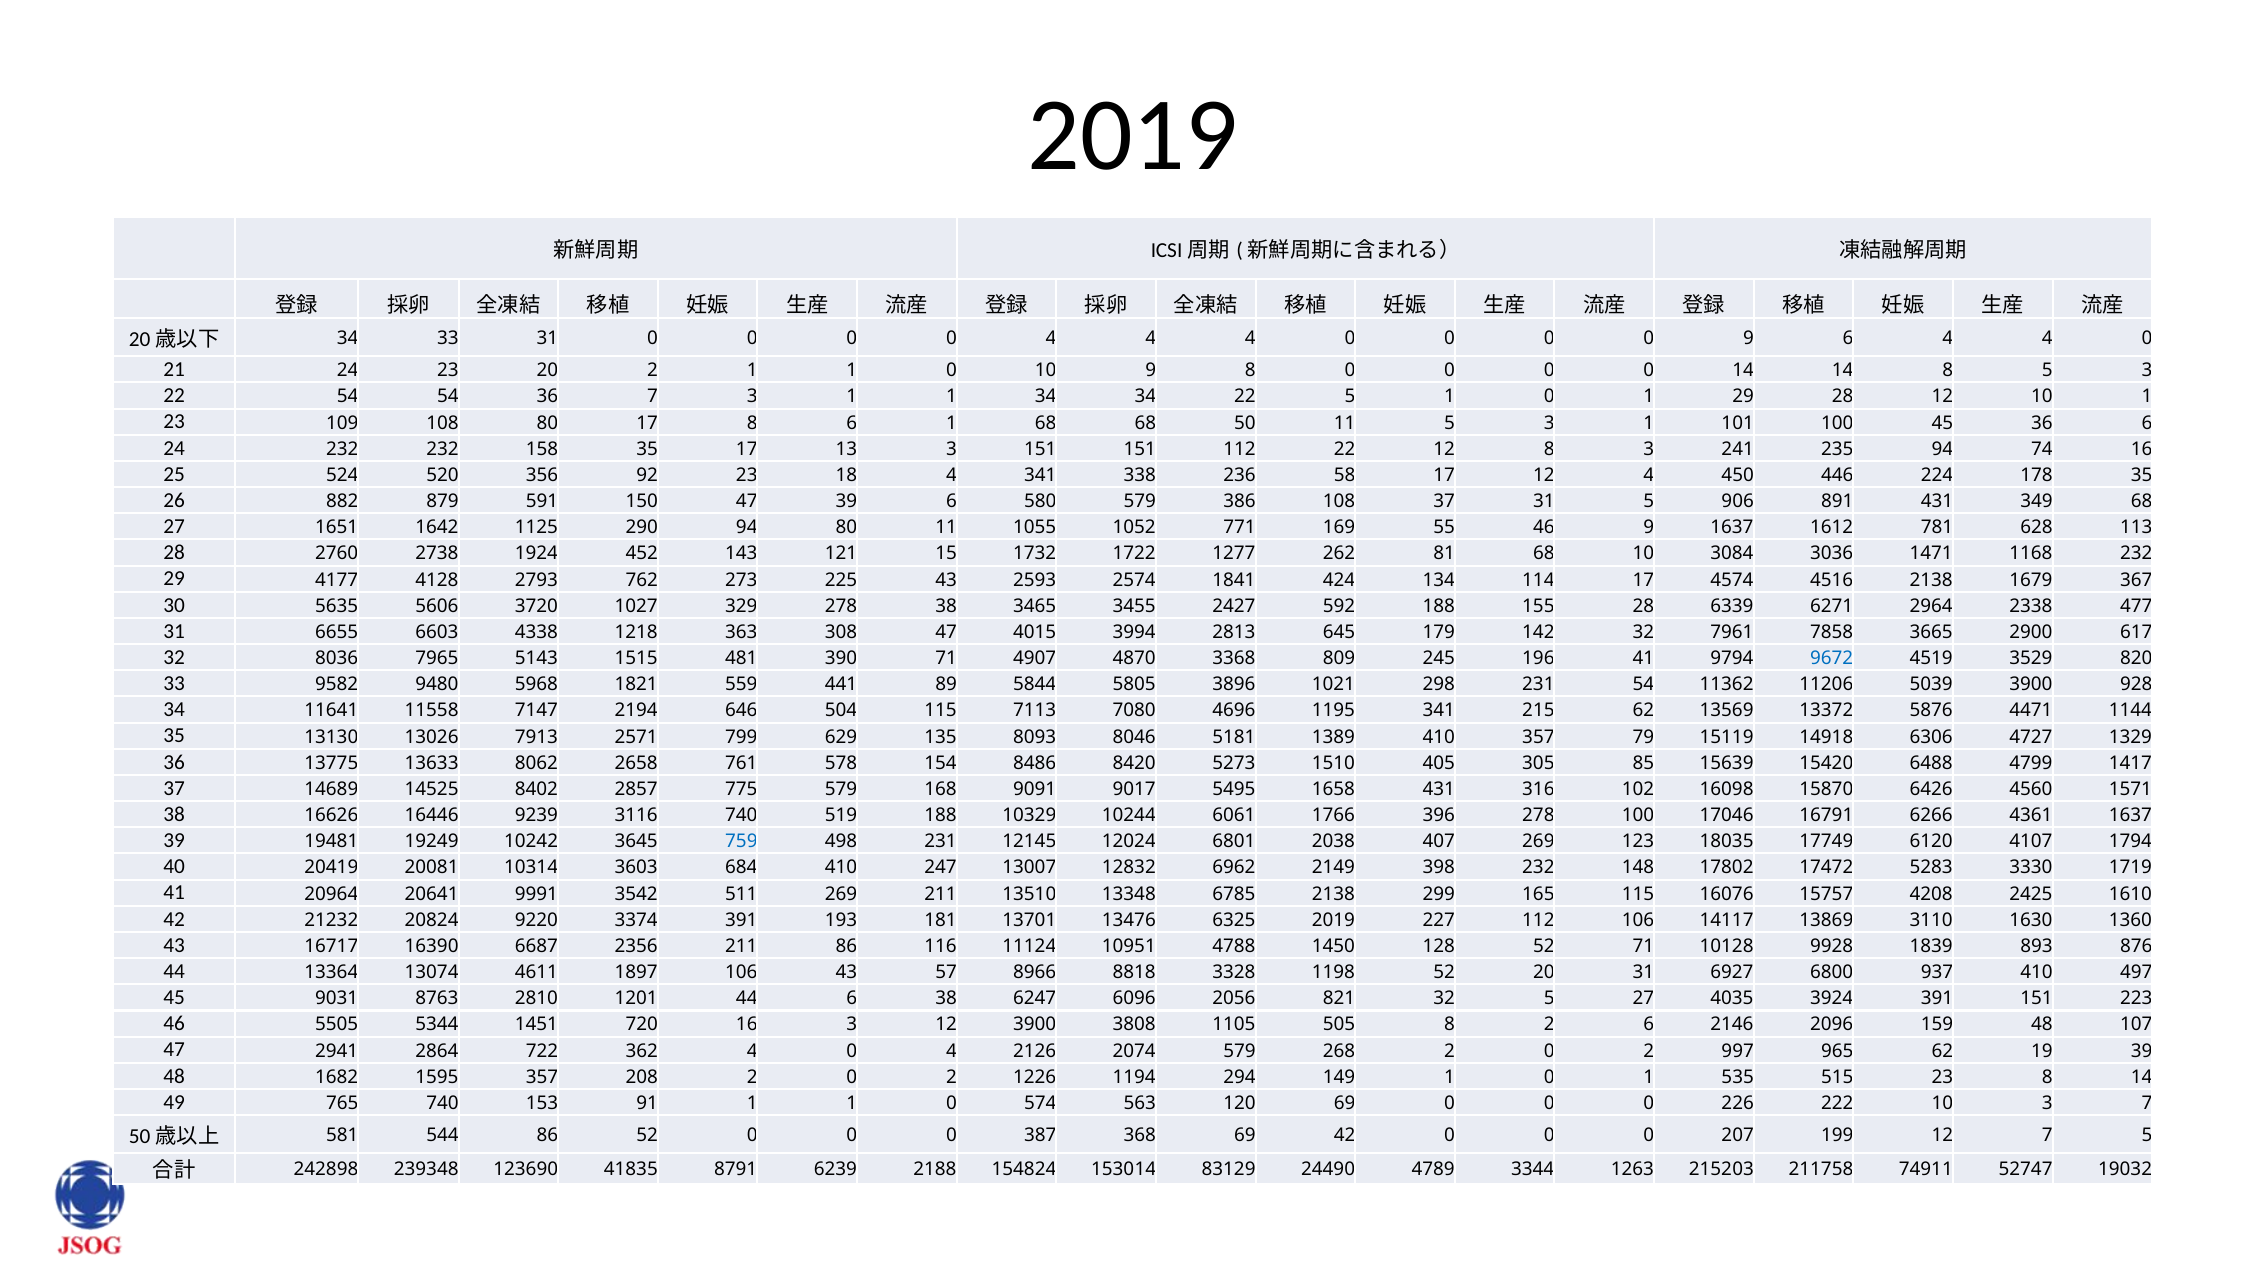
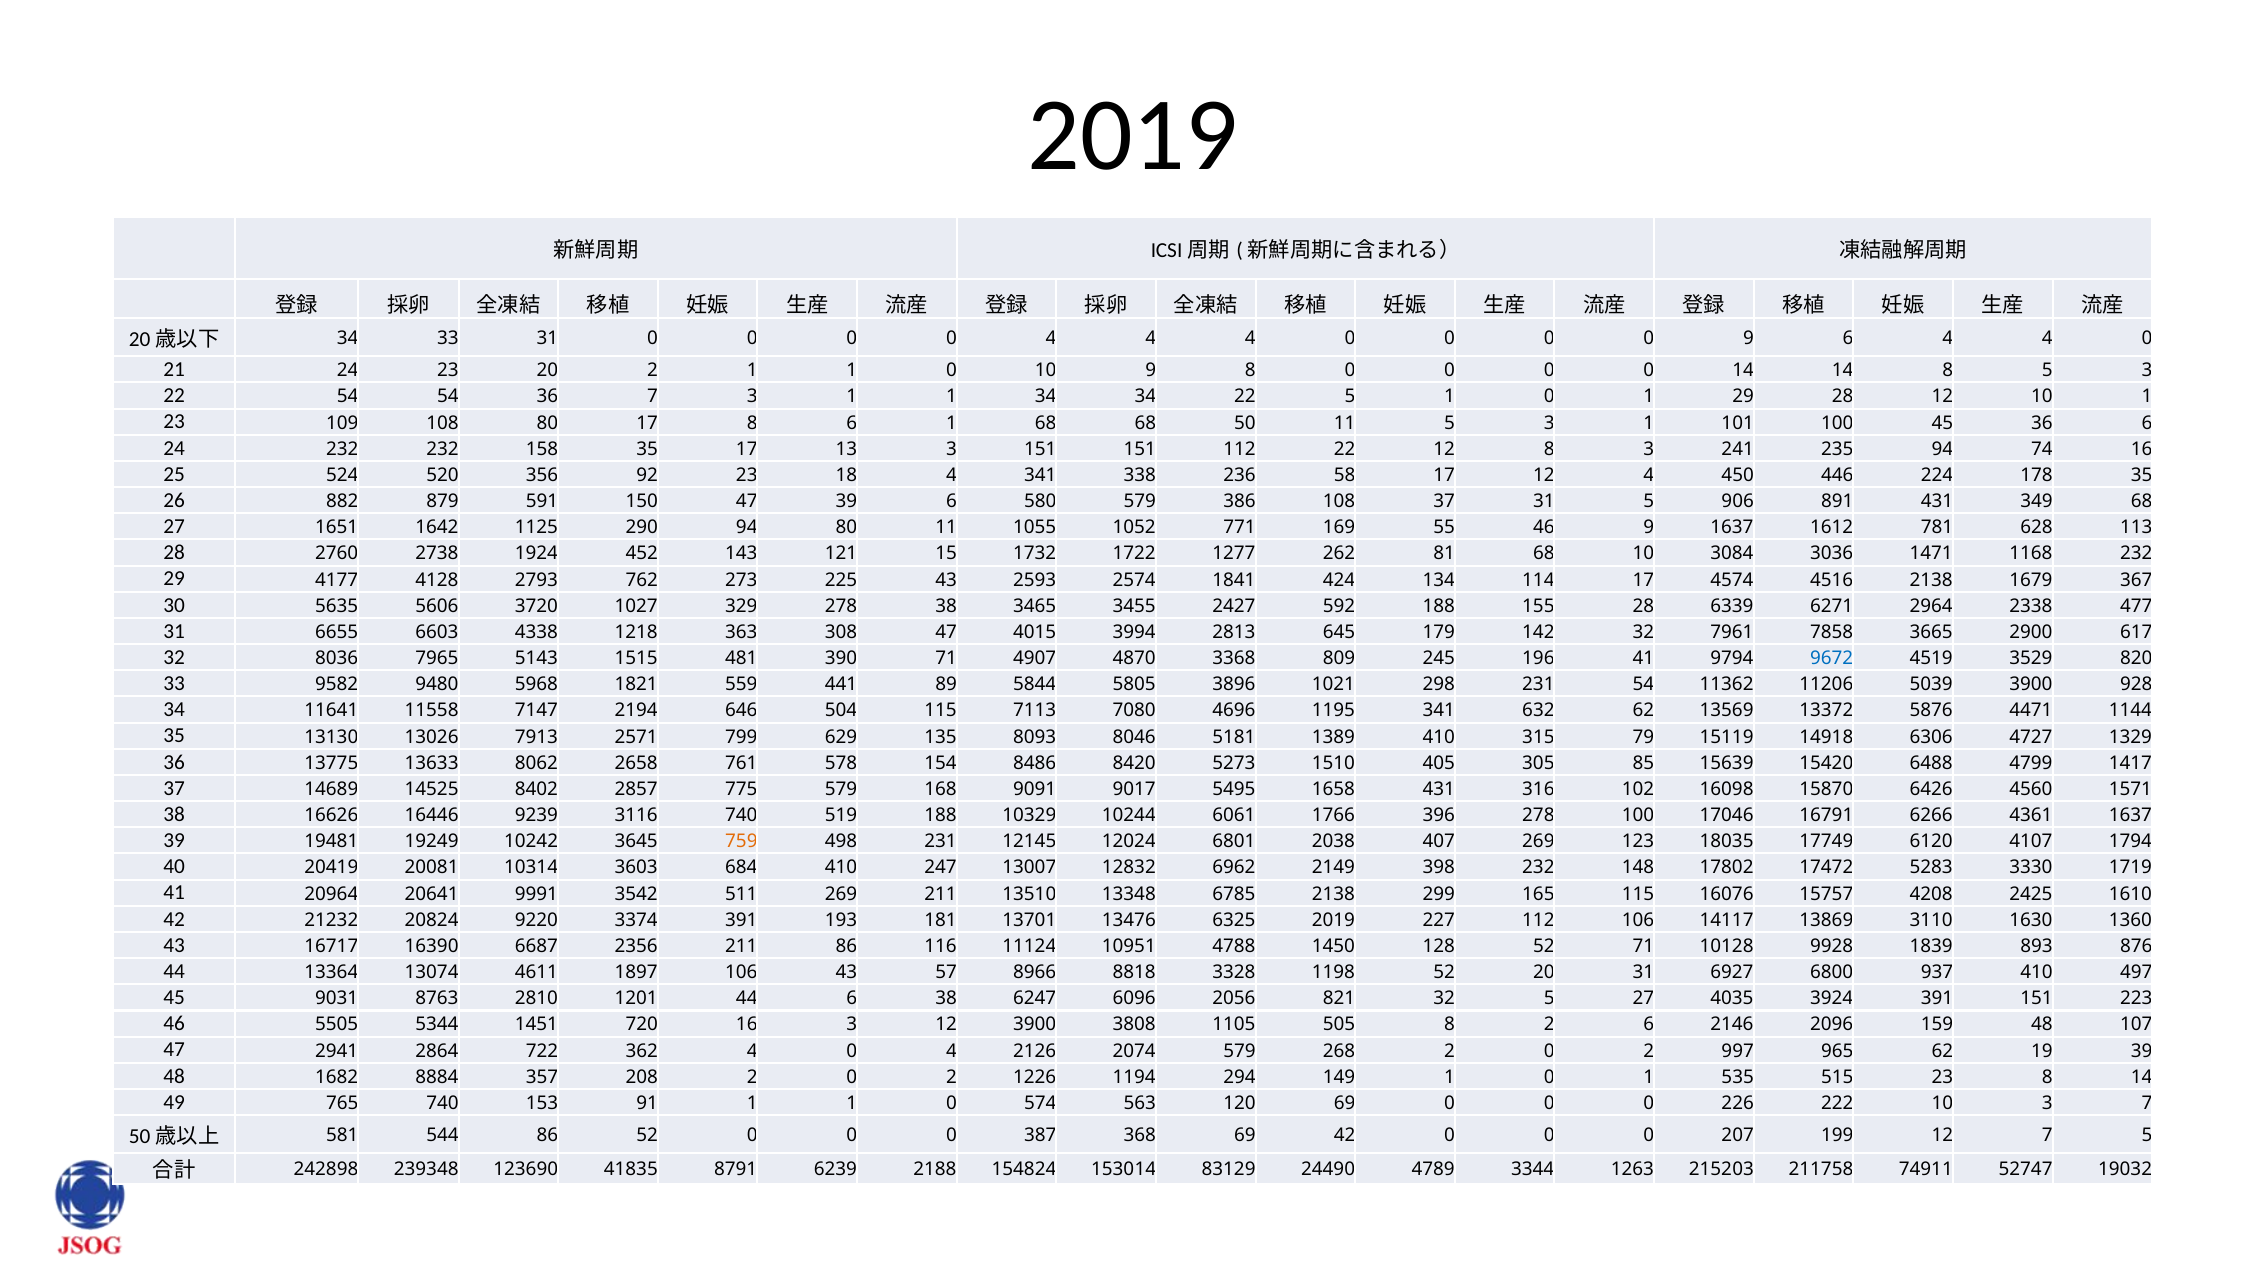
215: 215 -> 632 (1538, 710)
410 357: 357 -> 315 (1538, 737)
759 colour: blue -> orange (741, 841)
1595: 1595 -> 8884 (437, 1077)
